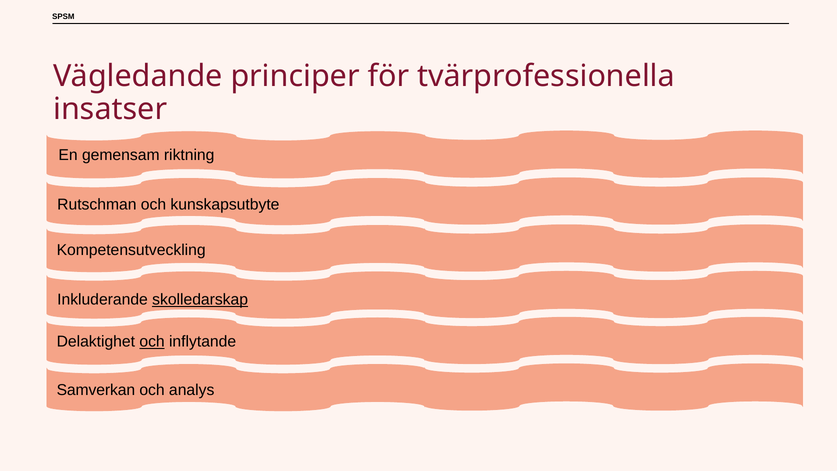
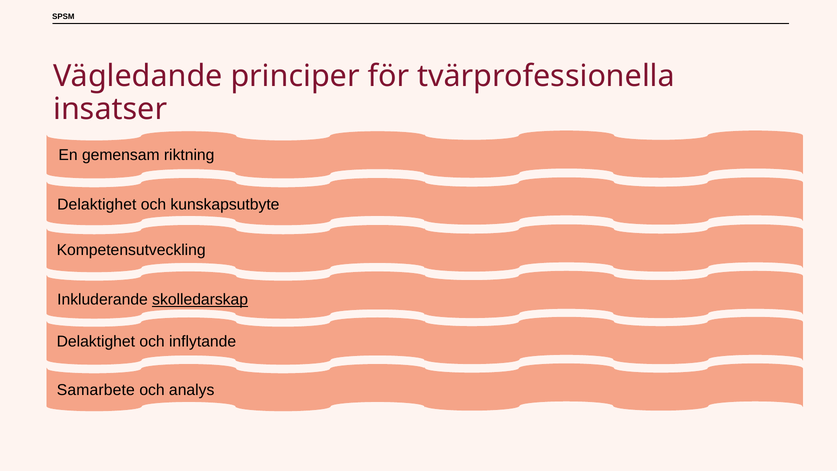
Rutschman: Rutschman -> Delaktighet (97, 204)
och underline: present -> none (152, 342)
Samverkan: Samverkan -> Samarbete (96, 390)
